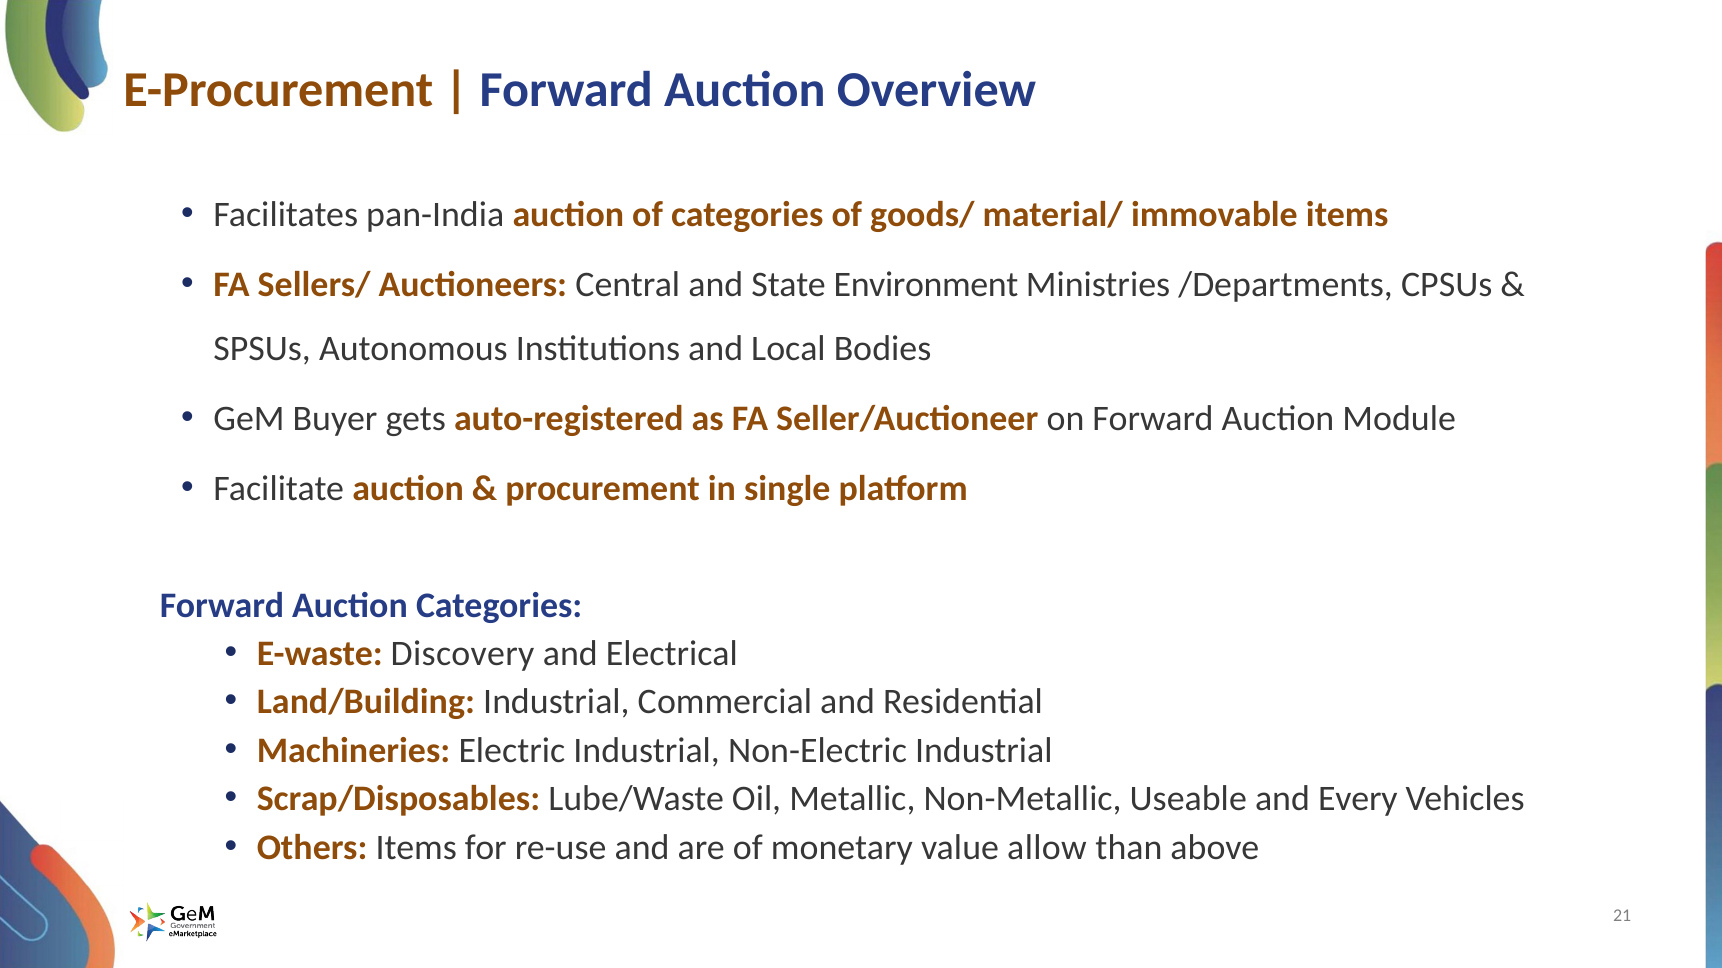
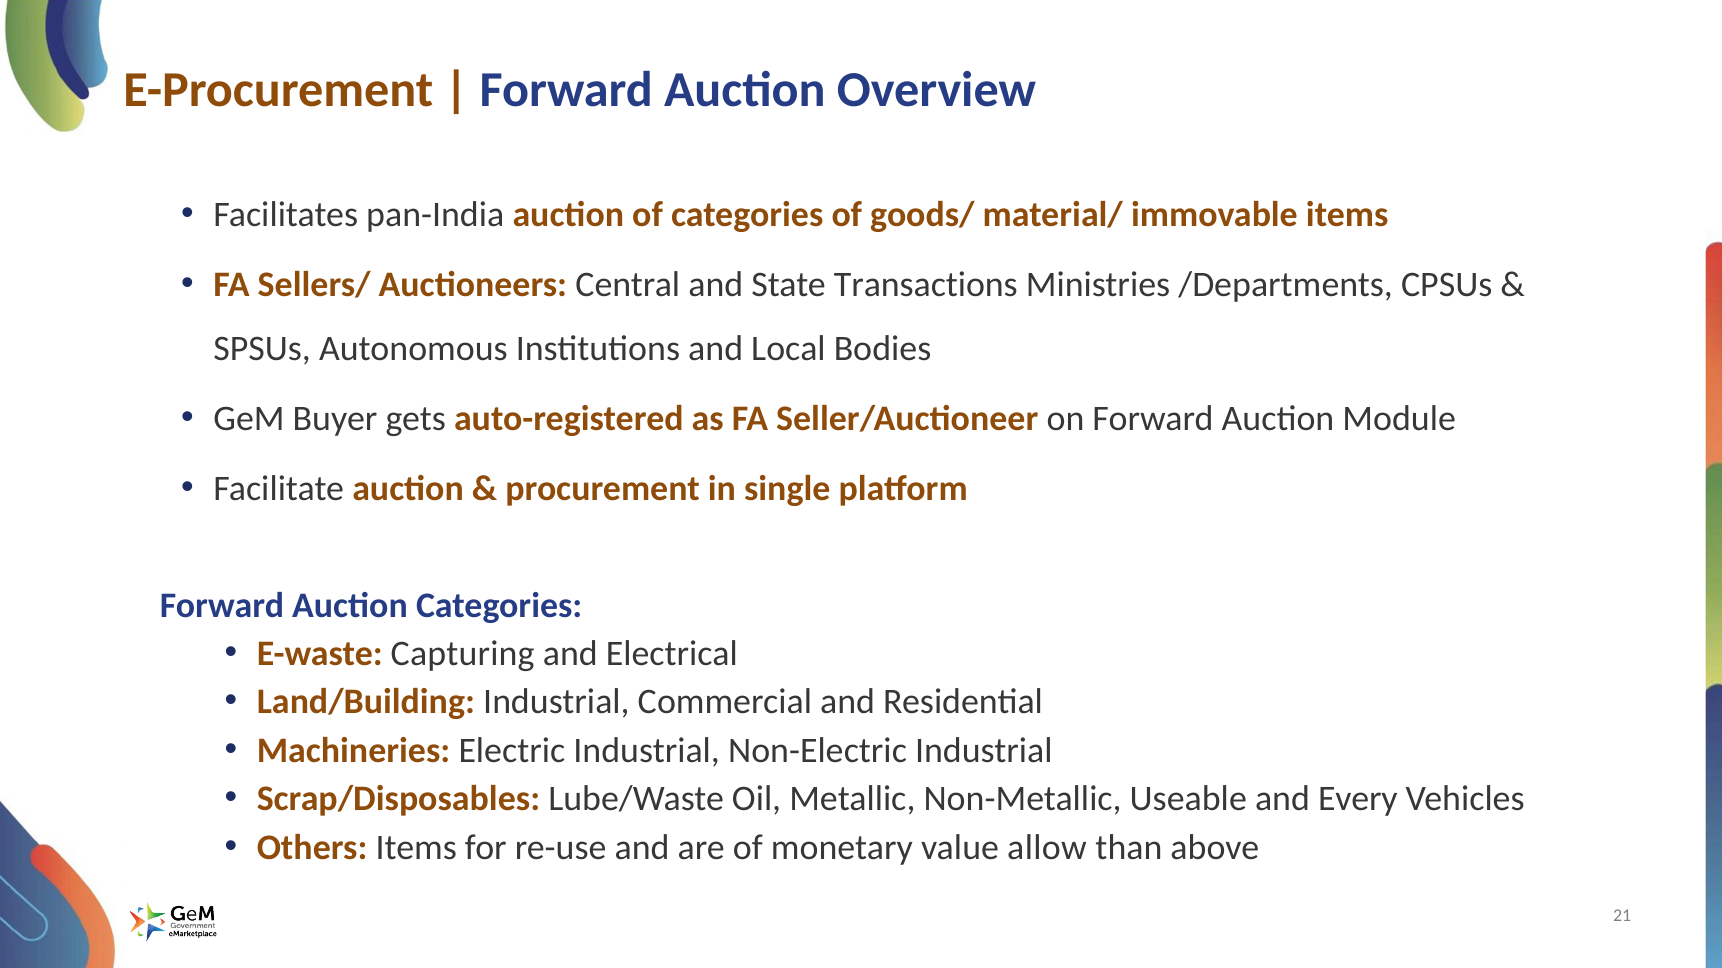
Environment: Environment -> Transactions (926, 284)
Discovery: Discovery -> Capturing (463, 654)
